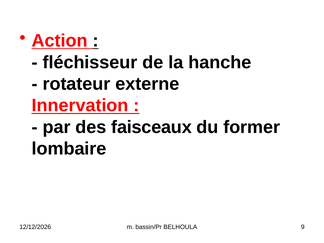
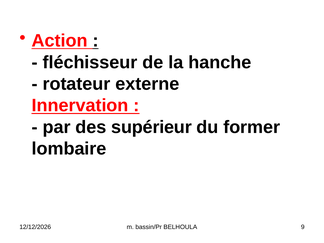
faisceaux: faisceaux -> supérieur (152, 127)
